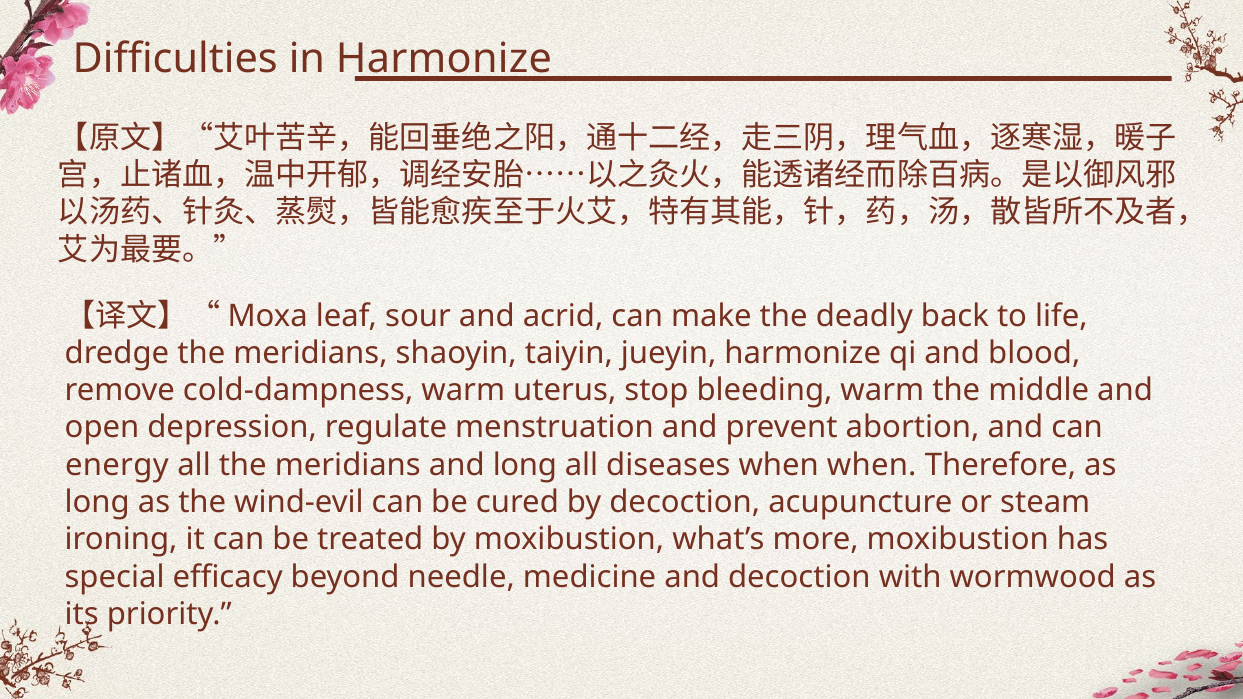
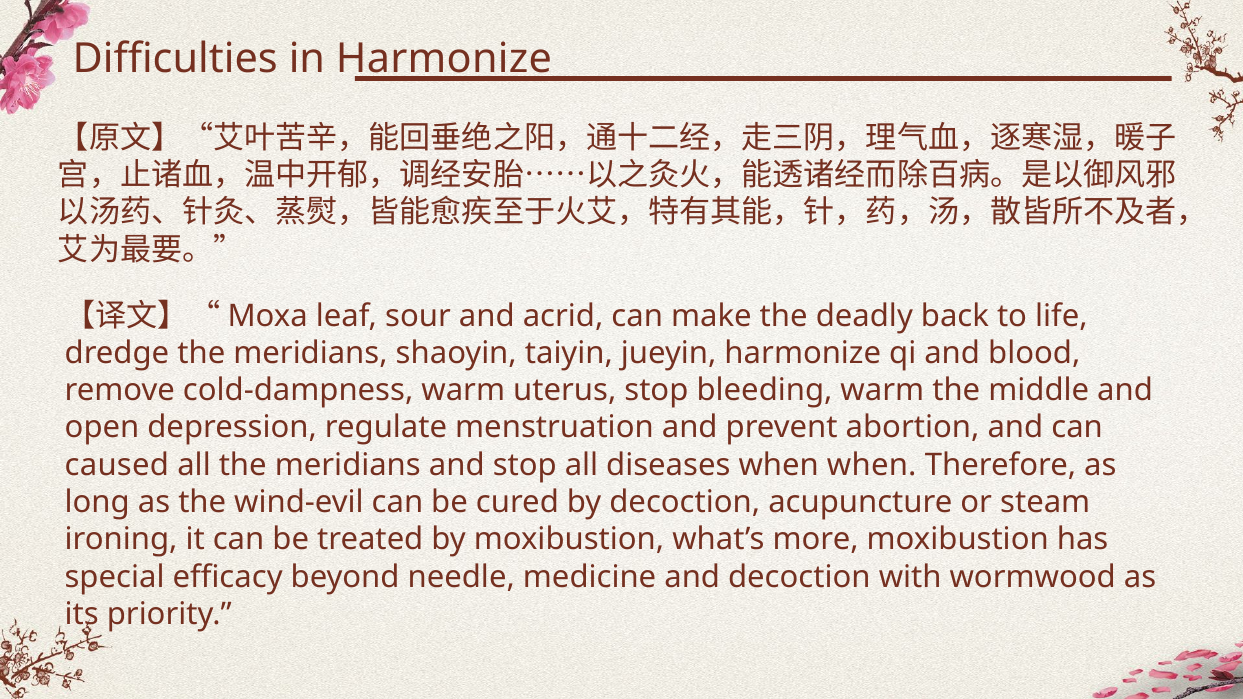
energy: energy -> caused (117, 465)
and long: long -> stop (525, 465)
